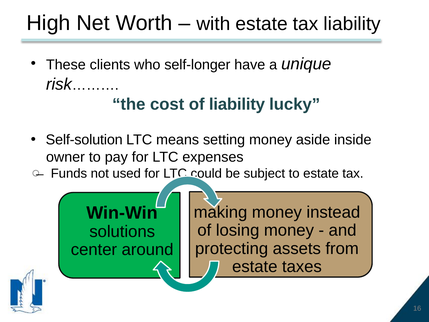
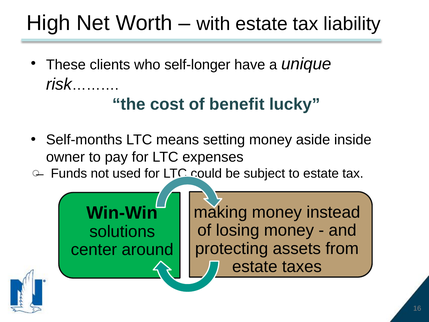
of liability: liability -> benefit (237, 104)
Self-solution: Self-solution -> Self-months (84, 140)
